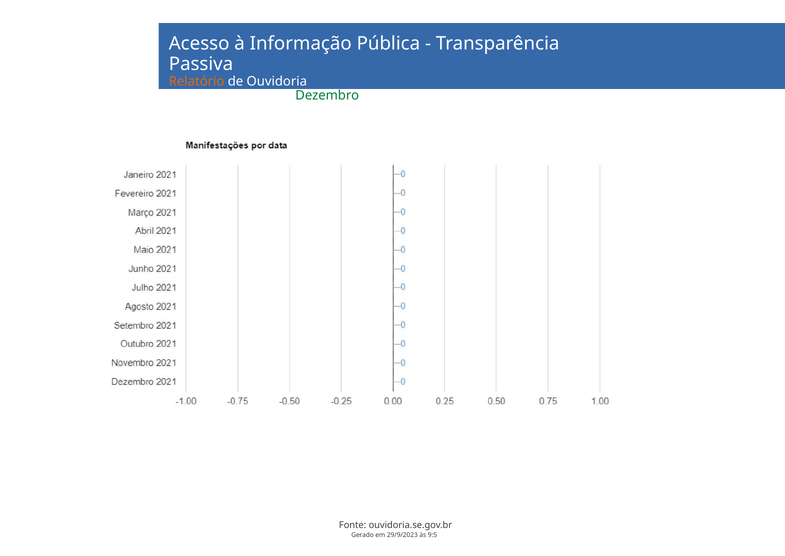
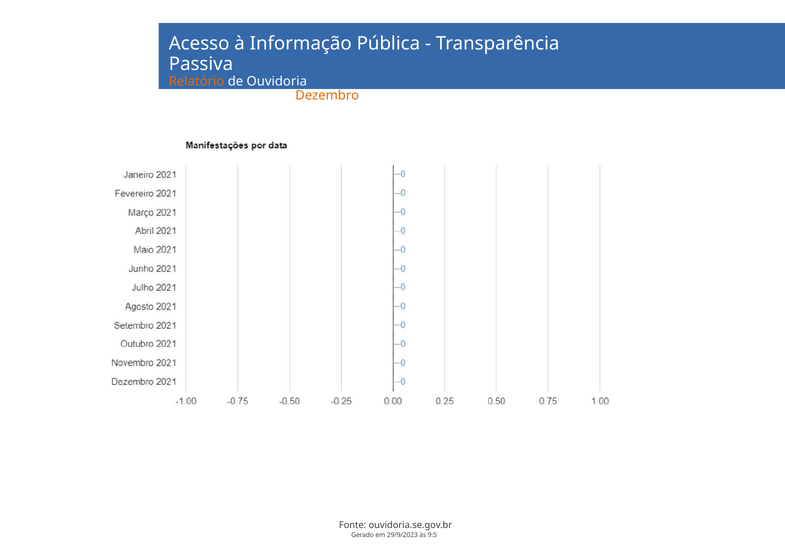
Dezembro colour: green -> orange (327, 95)
